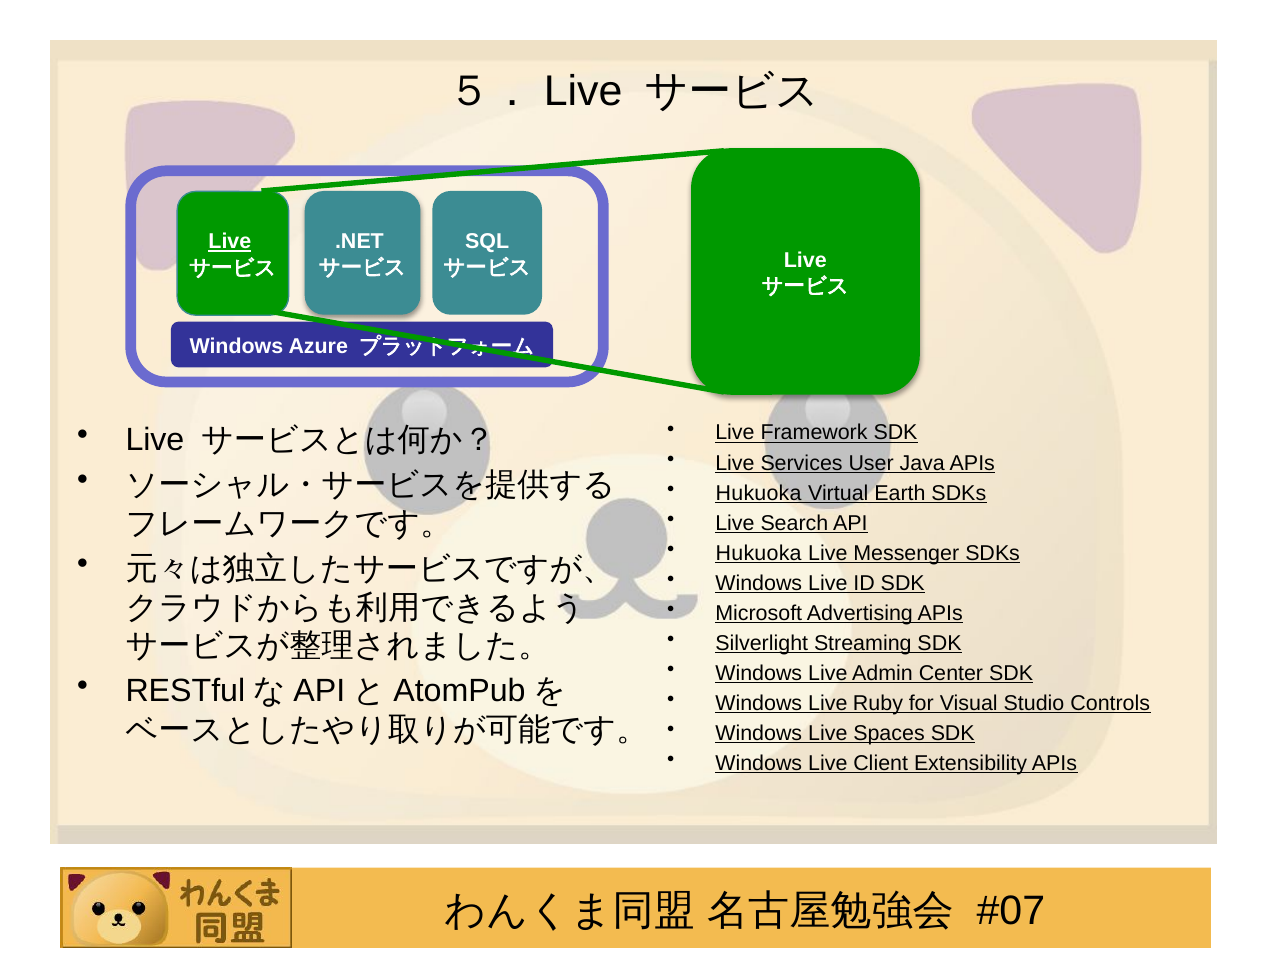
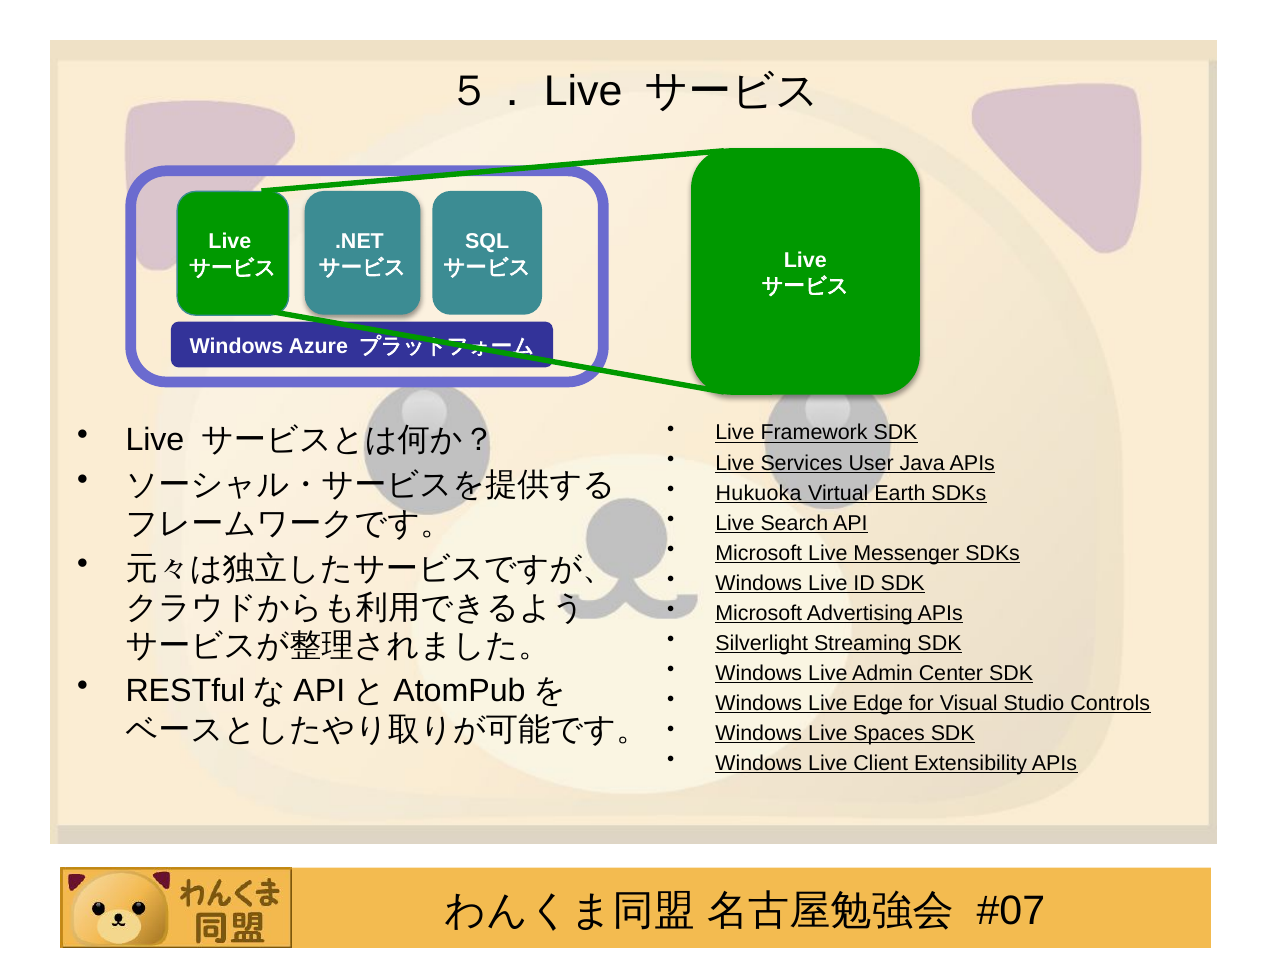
Live underline: present -> none (230, 242)
Hukuoka: Hukuoka -> Microsoft (759, 553)
Ruby: Ruby -> Edge (878, 703)
